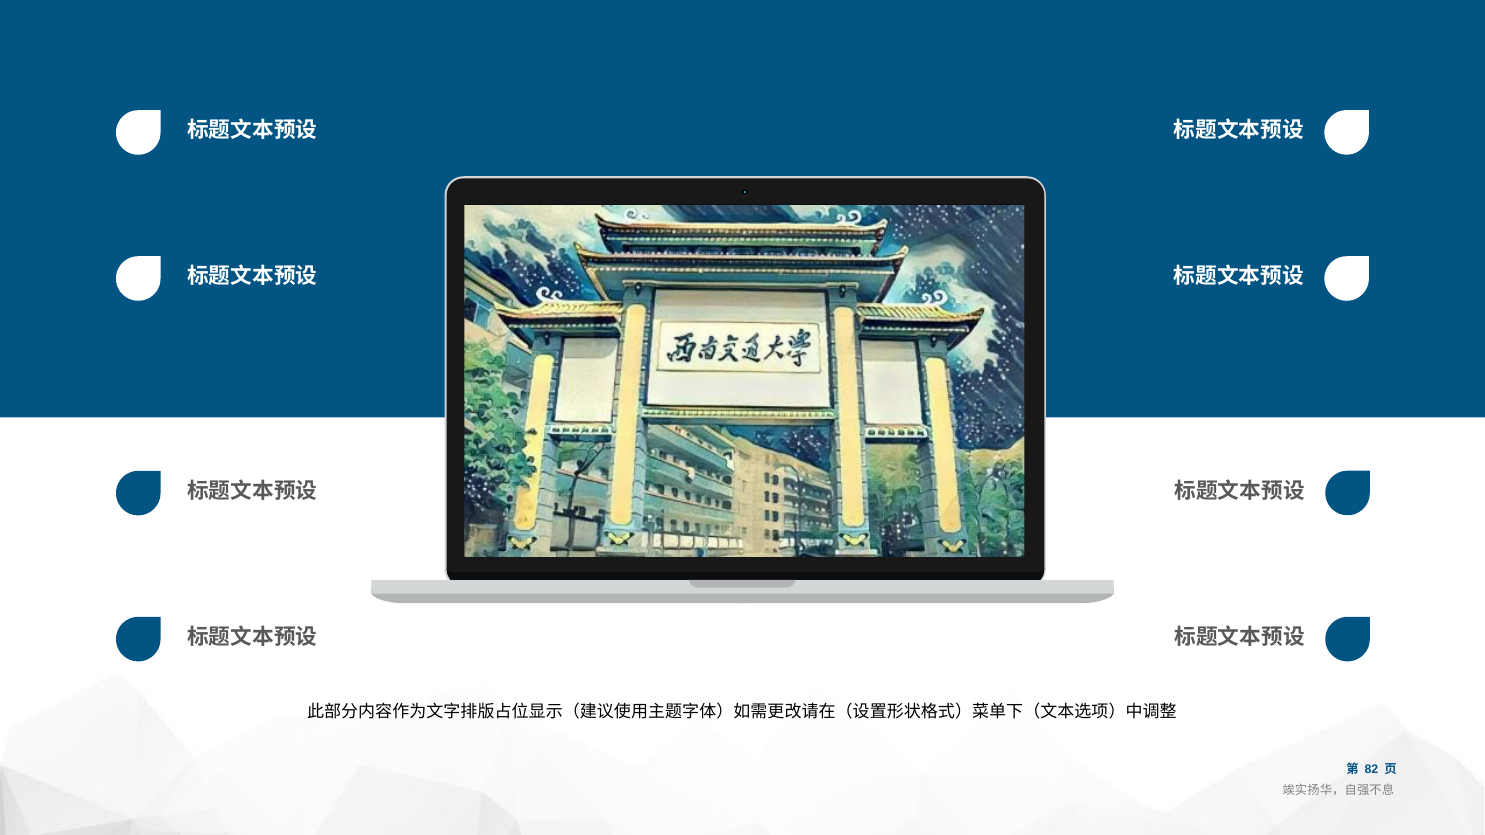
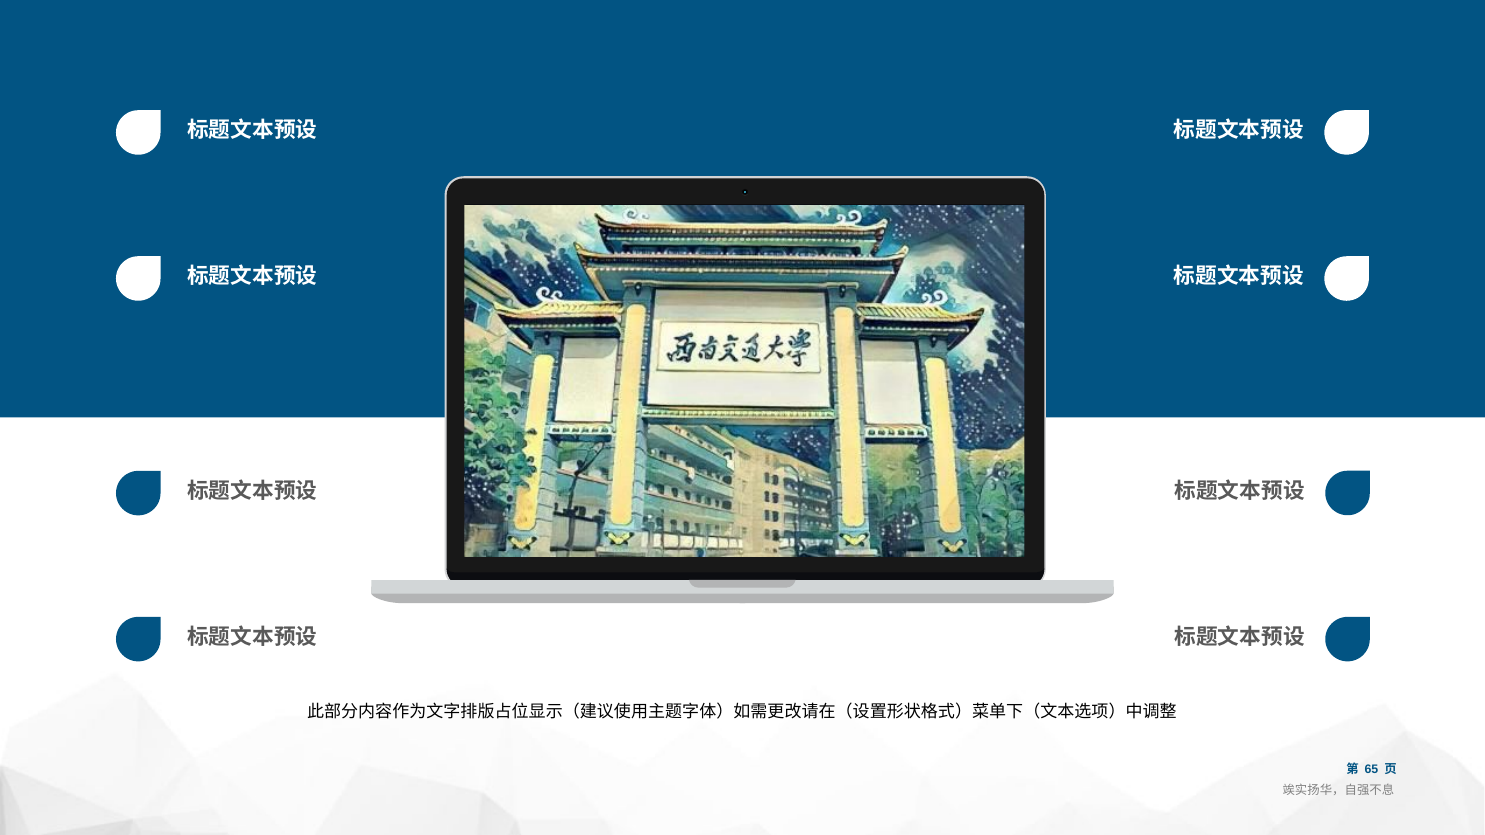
82: 82 -> 65 (1371, 770)
